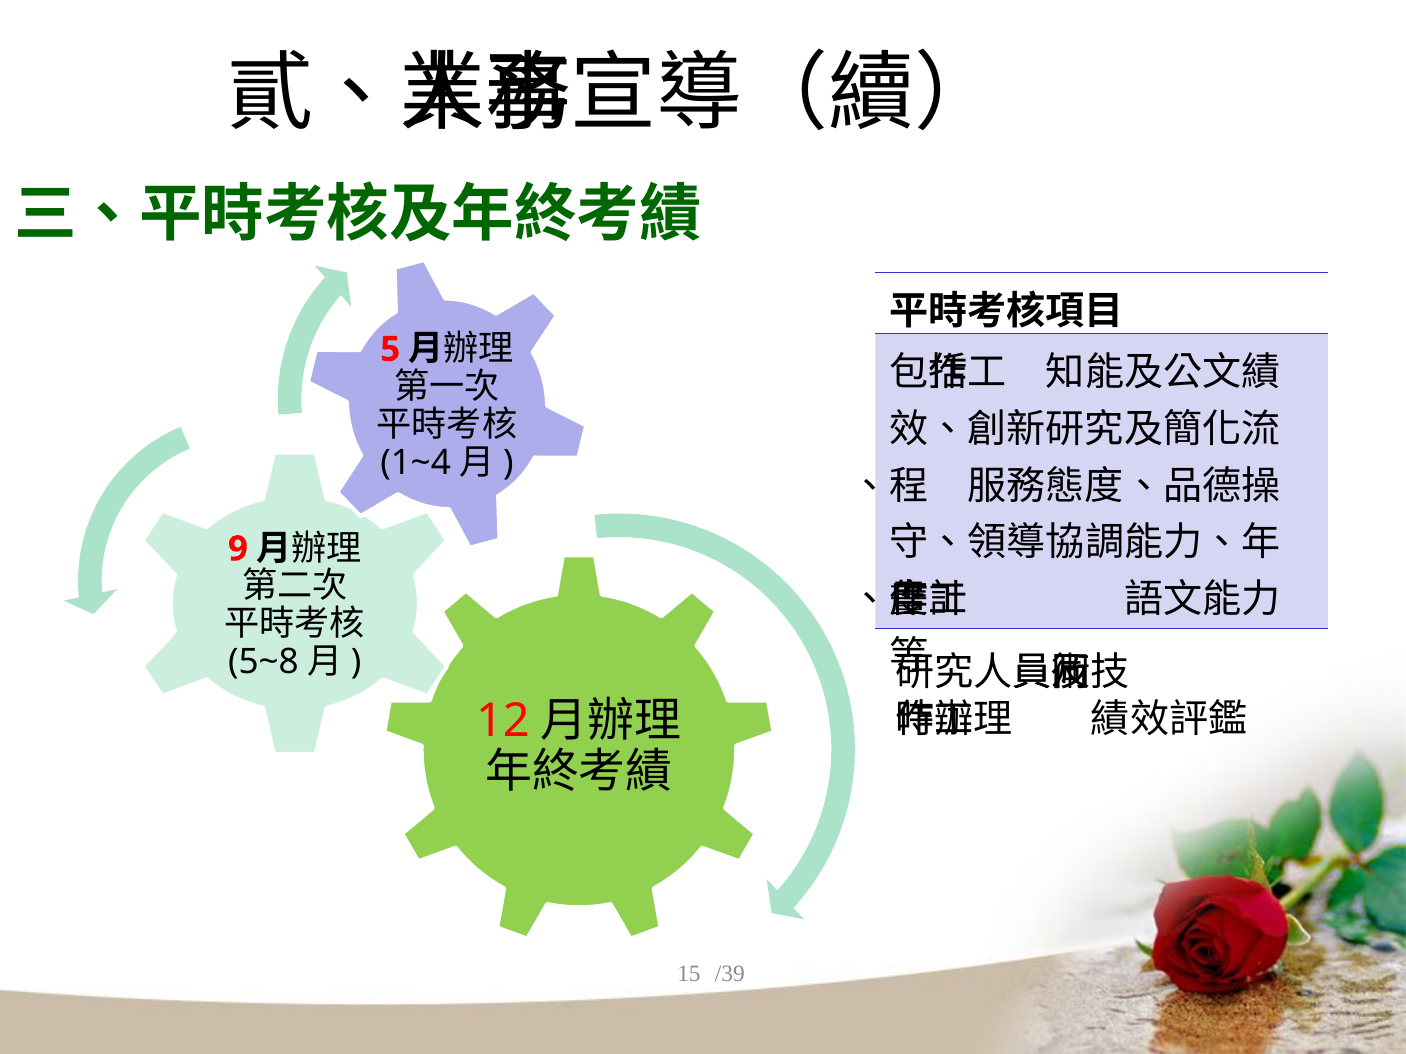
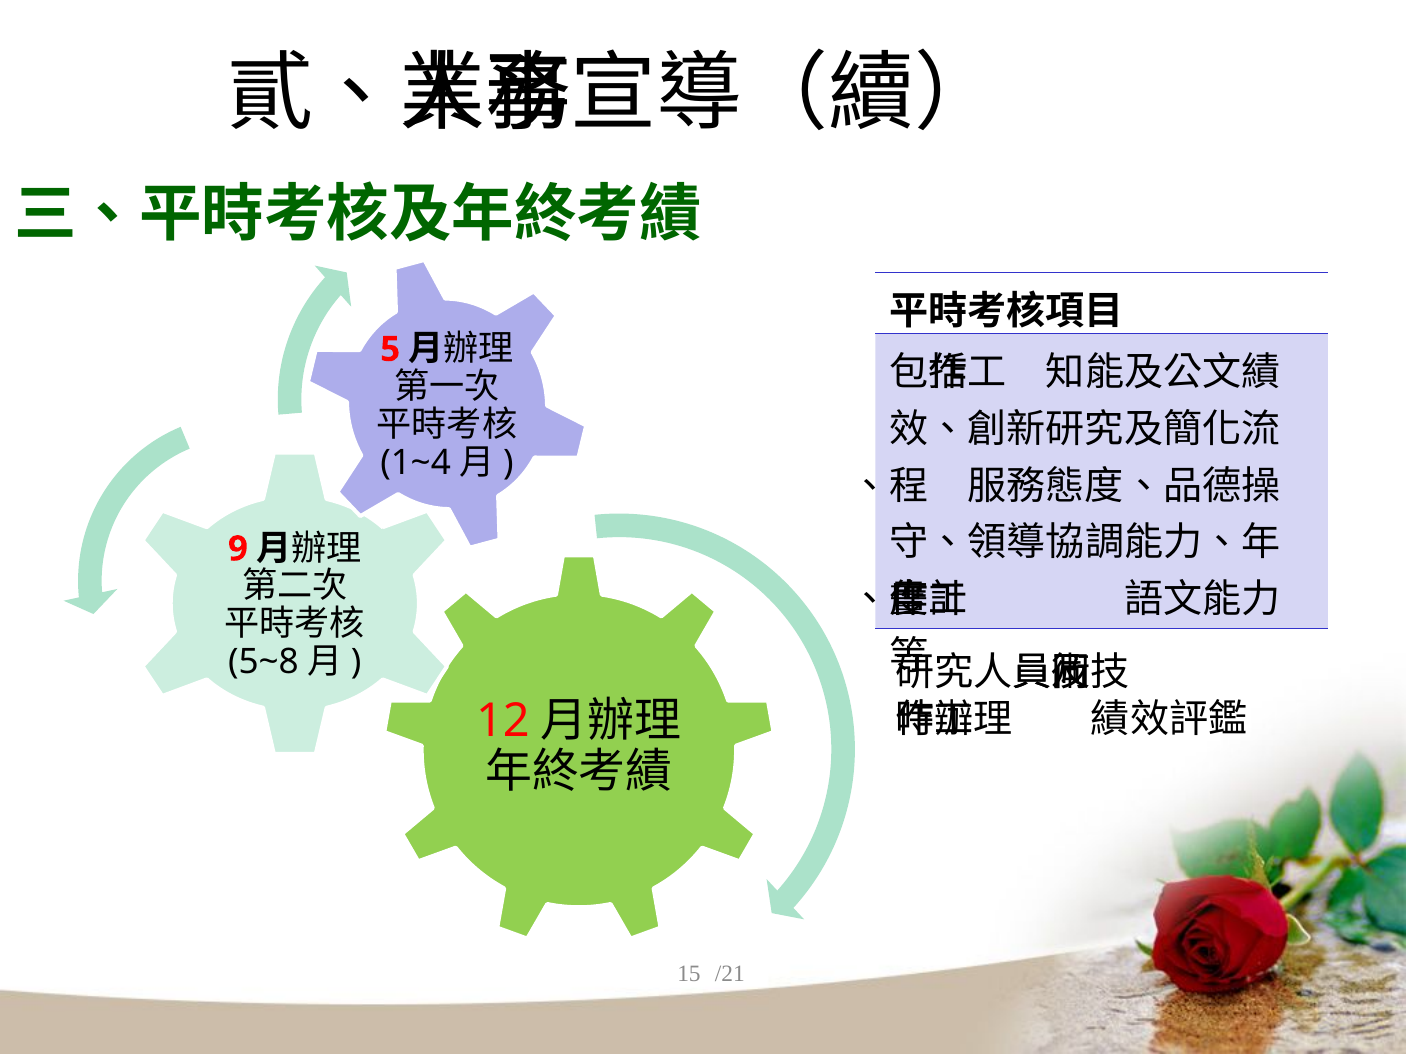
/39: /39 -> /21 (730, 974)
